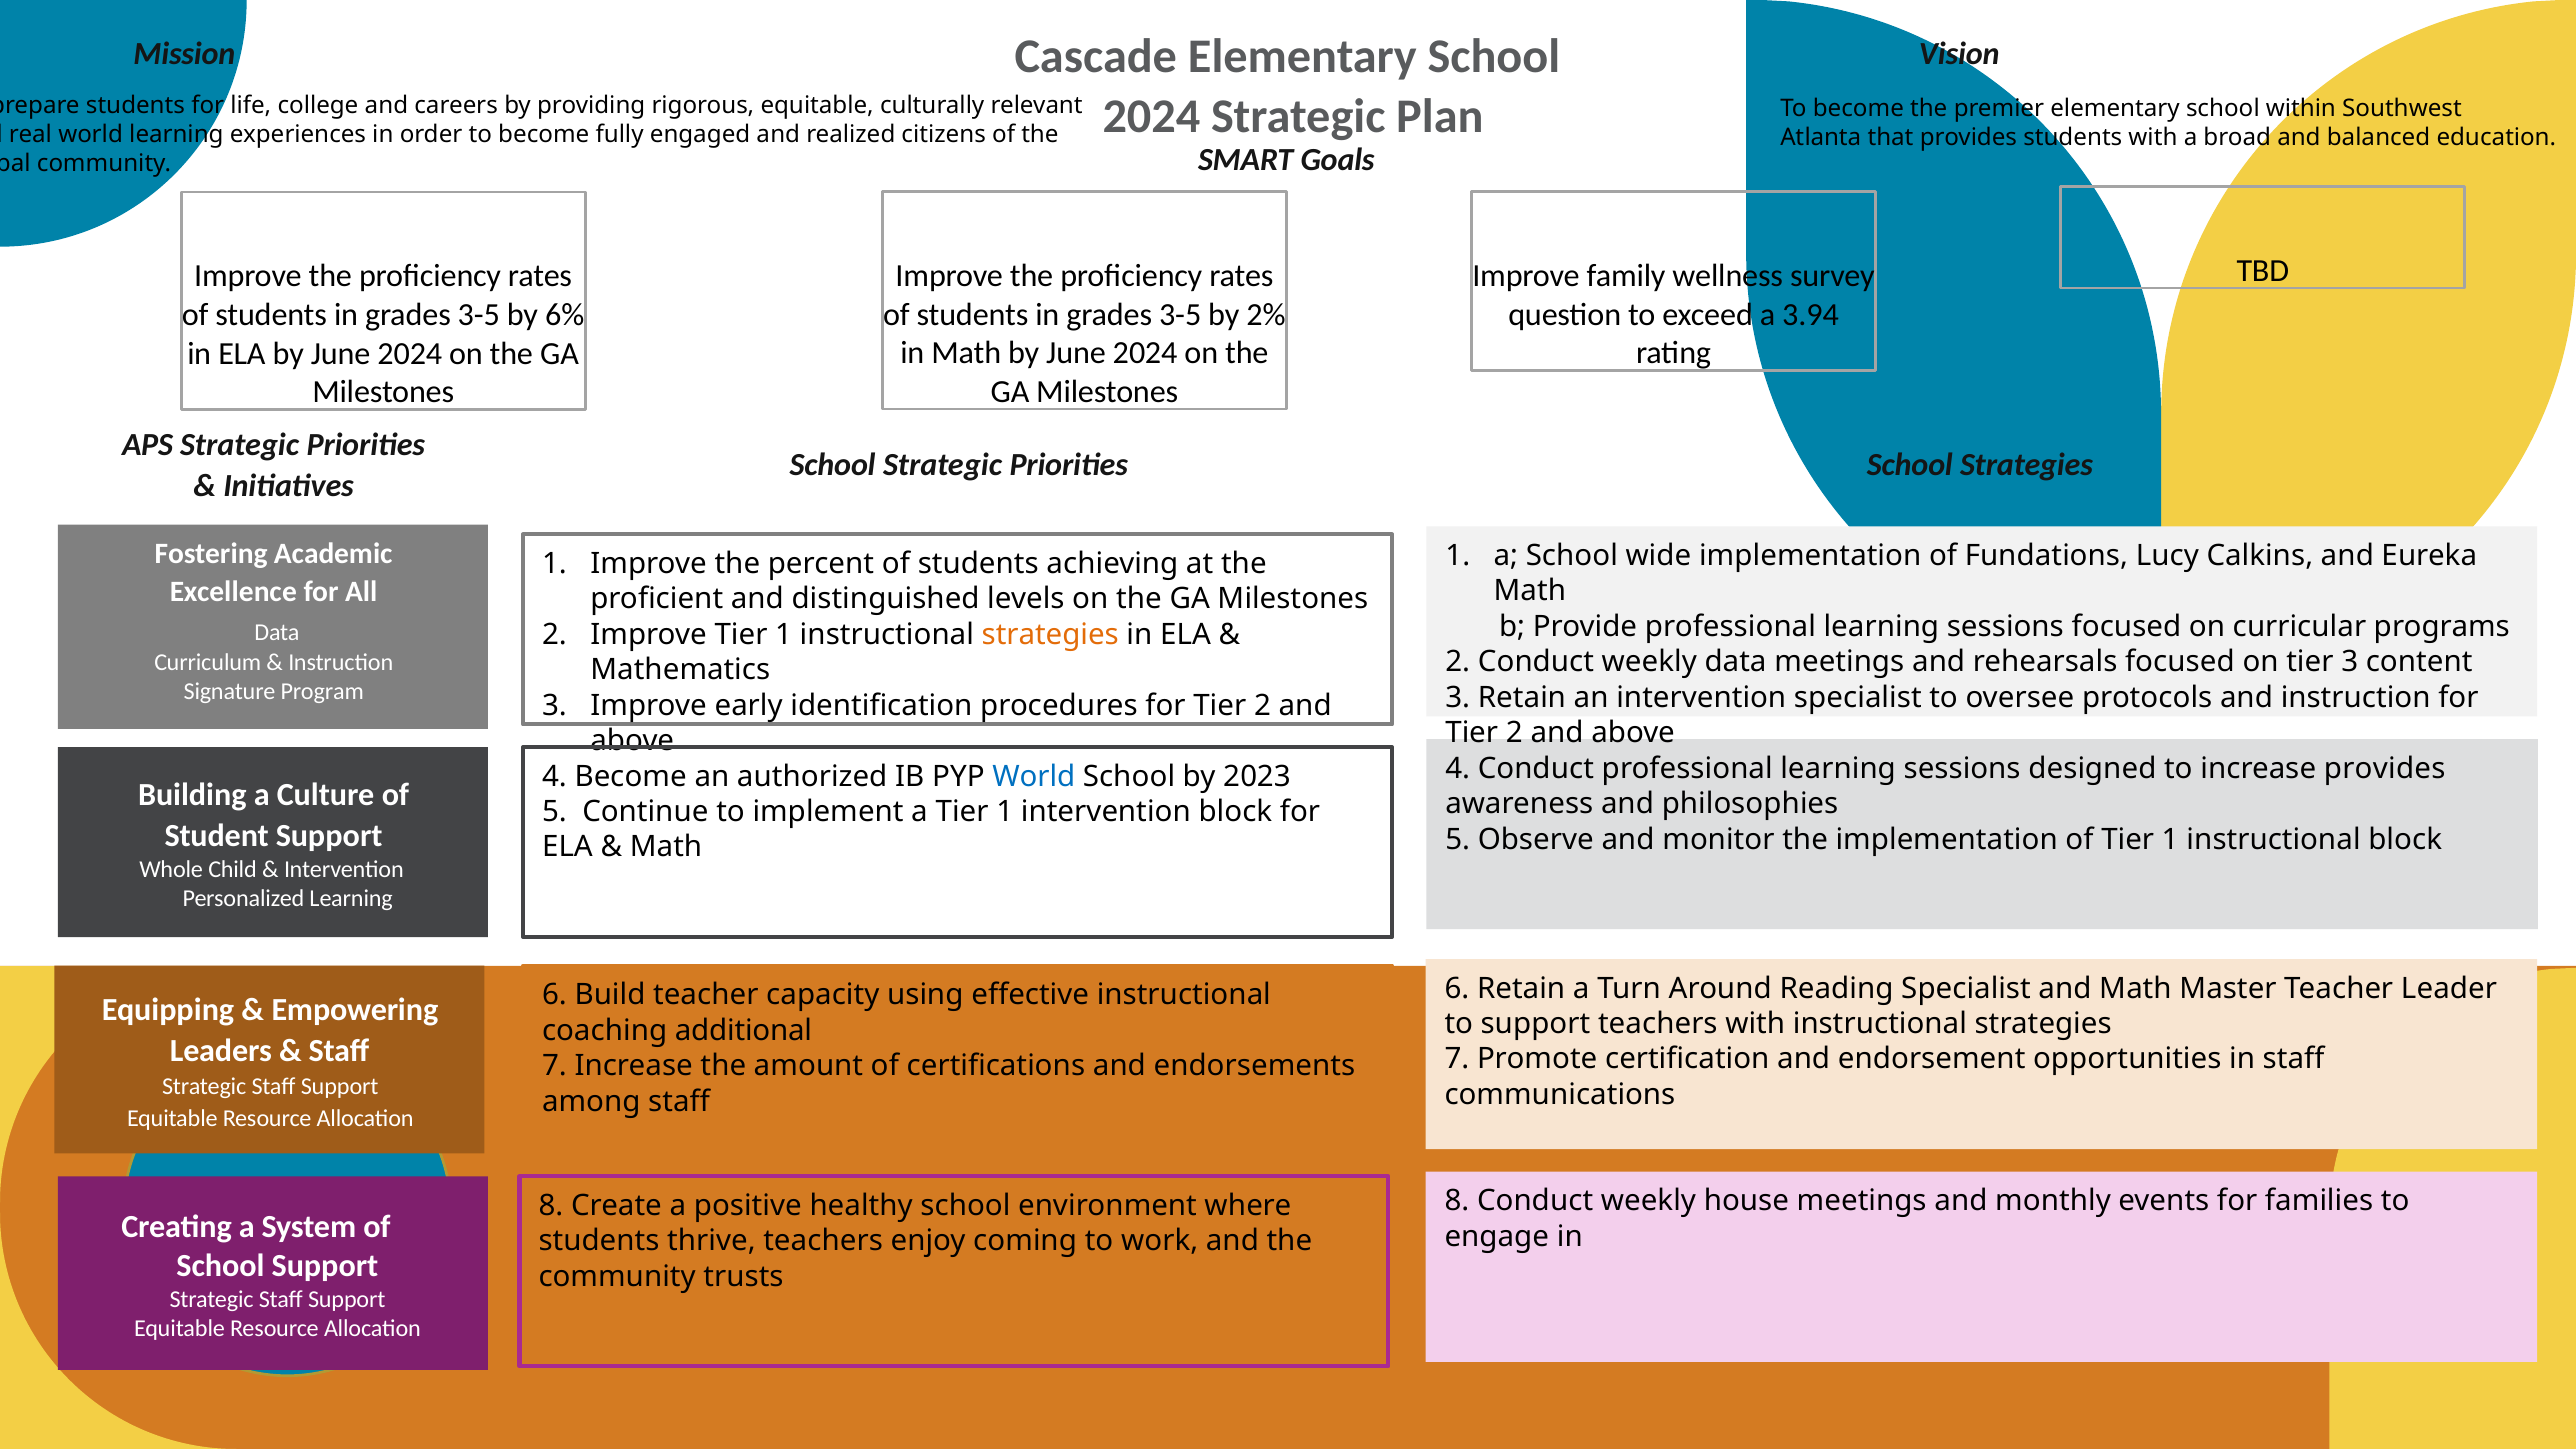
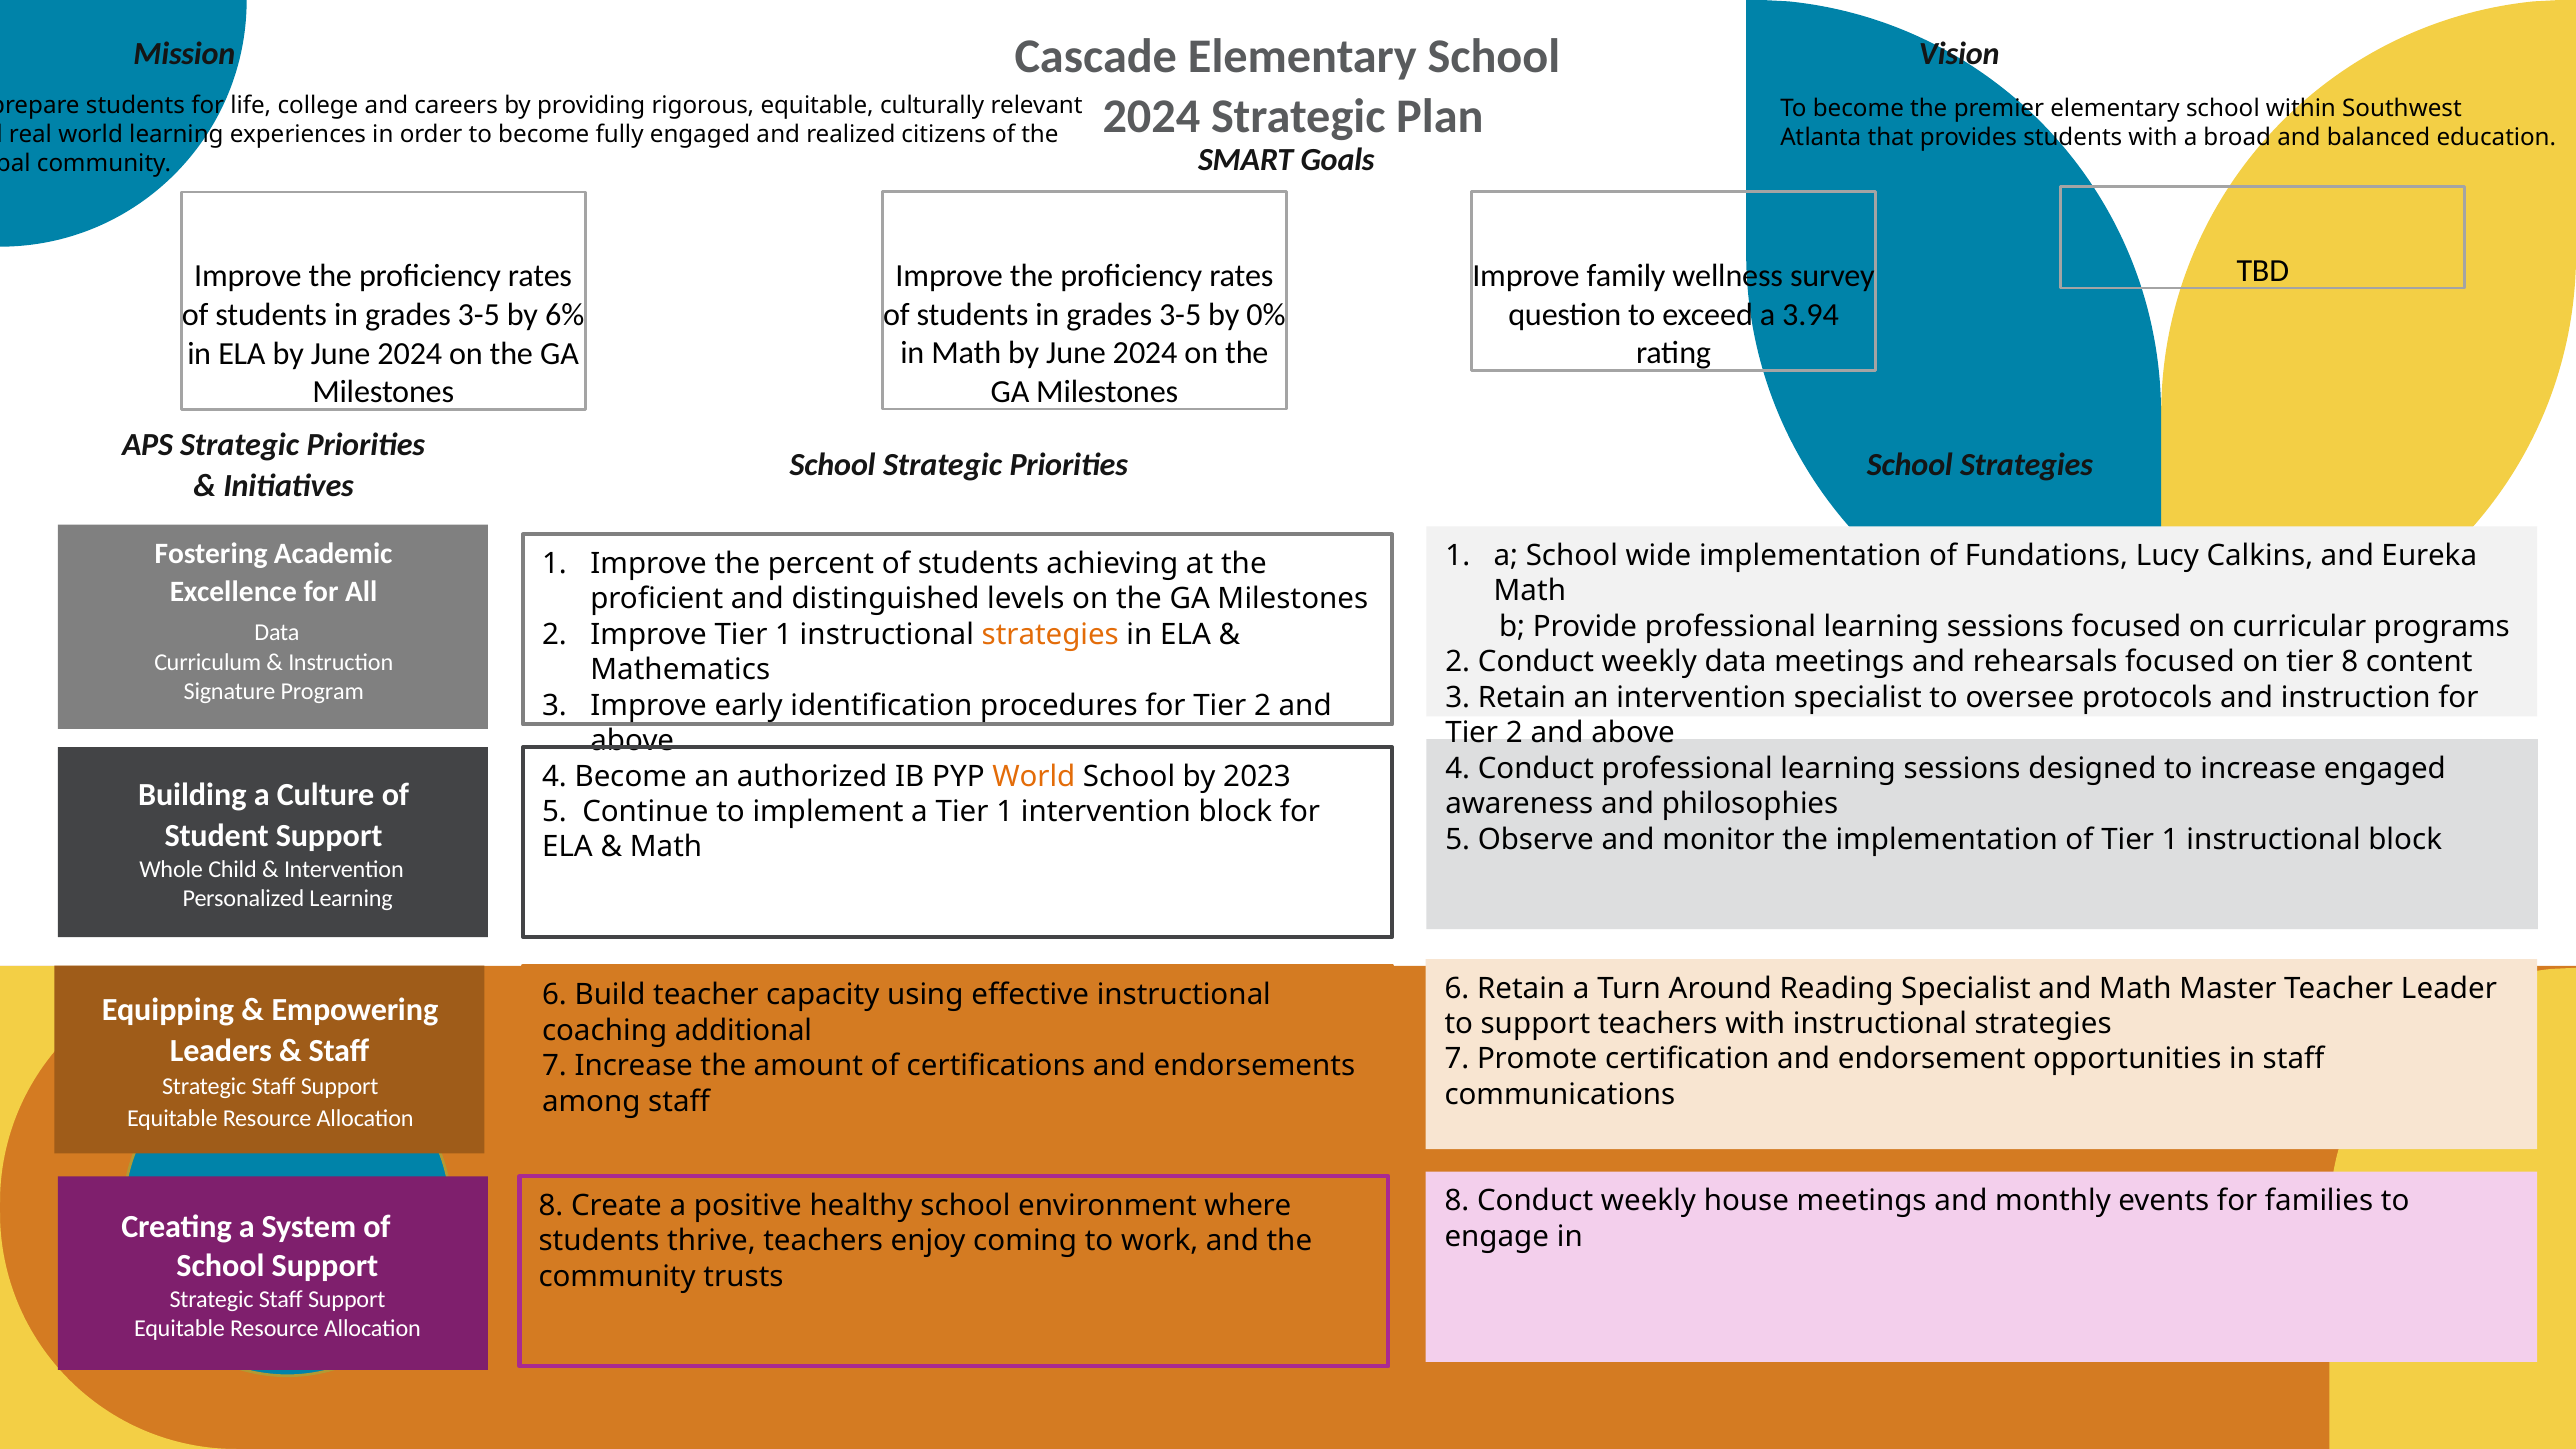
2%: 2% -> 0% (1266, 314)
tier 3: 3 -> 8 (2350, 662)
increase provides: provides -> engaged (2385, 768)
World colour: blue -> orange (1034, 776)
